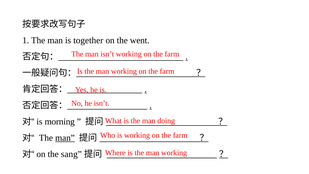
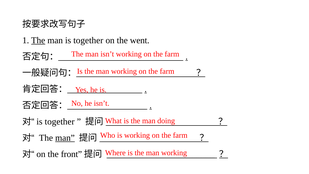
The underline: none -> present (38, 40)
morning: morning -> together (60, 121)
sang: sang -> front (71, 154)
